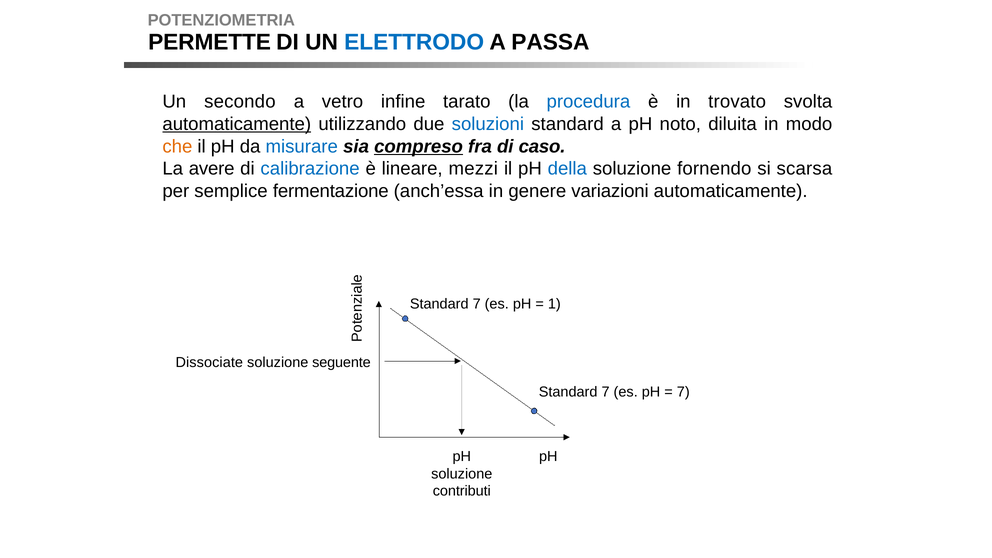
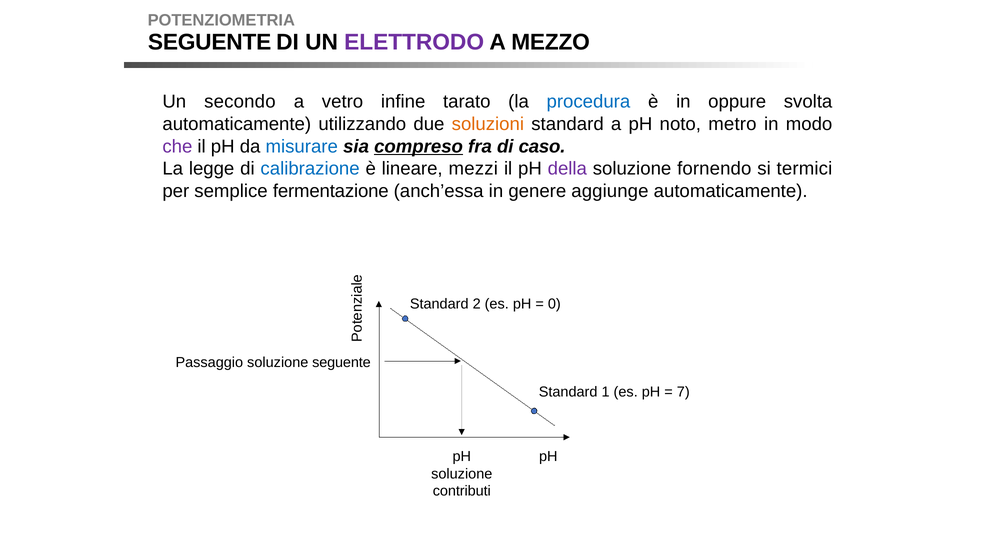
PERMETTE: PERMETTE -> SEGUENTE (210, 42)
ELETTRODO colour: blue -> purple (414, 42)
PASSA: PASSA -> MEZZO (551, 42)
trovato: trovato -> oppure (737, 102)
automaticamente underline: present -> none (237, 124)
soluzioni colour: blue -> orange (488, 124)
diluita: diluita -> metro (732, 124)
che colour: orange -> purple (177, 146)
avere: avere -> legge (212, 169)
della colour: blue -> purple (567, 169)
scarsa: scarsa -> termici (804, 169)
variazioni: variazioni -> aggiunge (610, 191)
7: 7 -> 2 (477, 304)
1: 1 -> 0 (554, 304)
Dissociate: Dissociate -> Passaggio (209, 363)
7: 7 -> 1 (606, 392)
